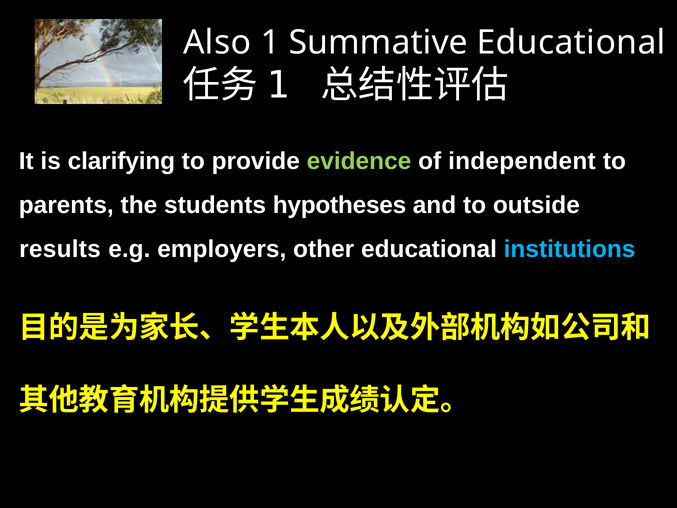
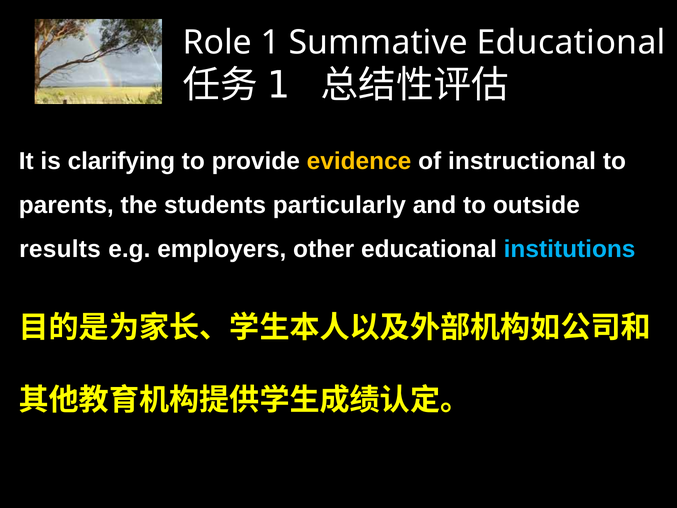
Also: Also -> Role (217, 42)
evidence colour: light green -> yellow (359, 161)
independent: independent -> instructional (522, 161)
hypotheses: hypotheses -> particularly (339, 205)
